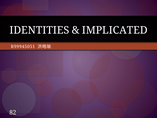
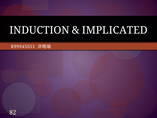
IDENTITIES: IDENTITIES -> INDUCTION (39, 30)
